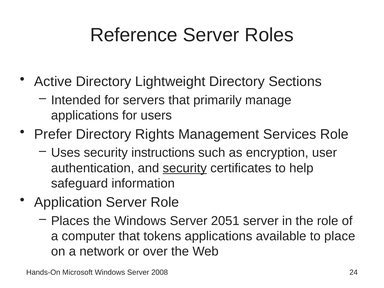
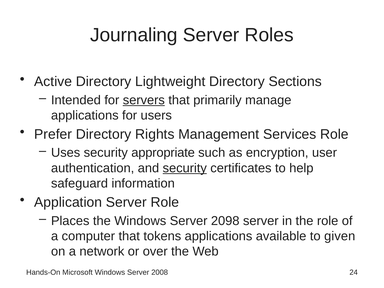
Reference: Reference -> Journaling (134, 35)
servers underline: none -> present (144, 100)
instructions: instructions -> appropriate (163, 153)
2051: 2051 -> 2098 (225, 221)
place: place -> given (340, 236)
